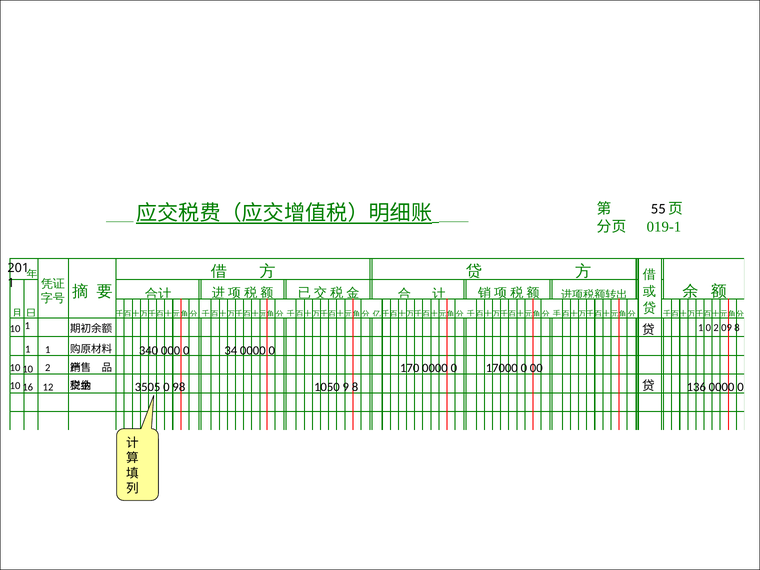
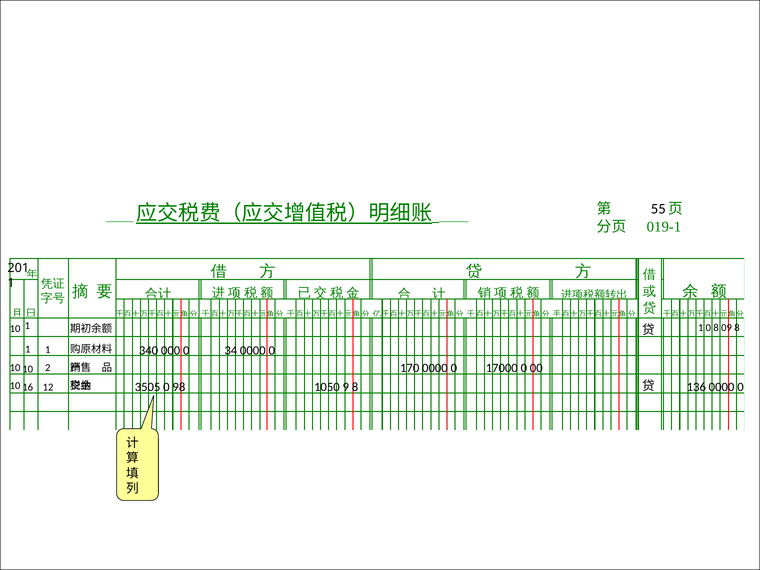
0 2: 2 -> 8 (716, 328)
